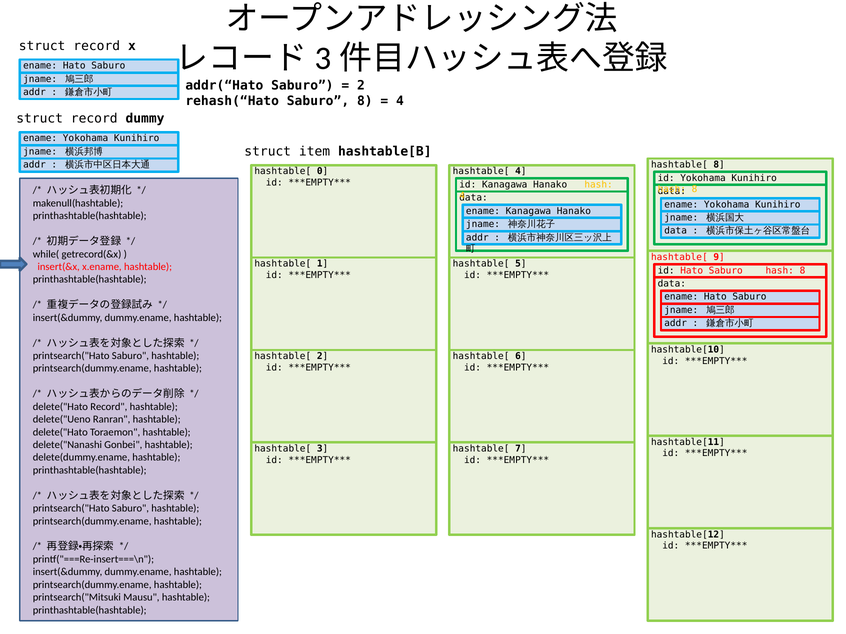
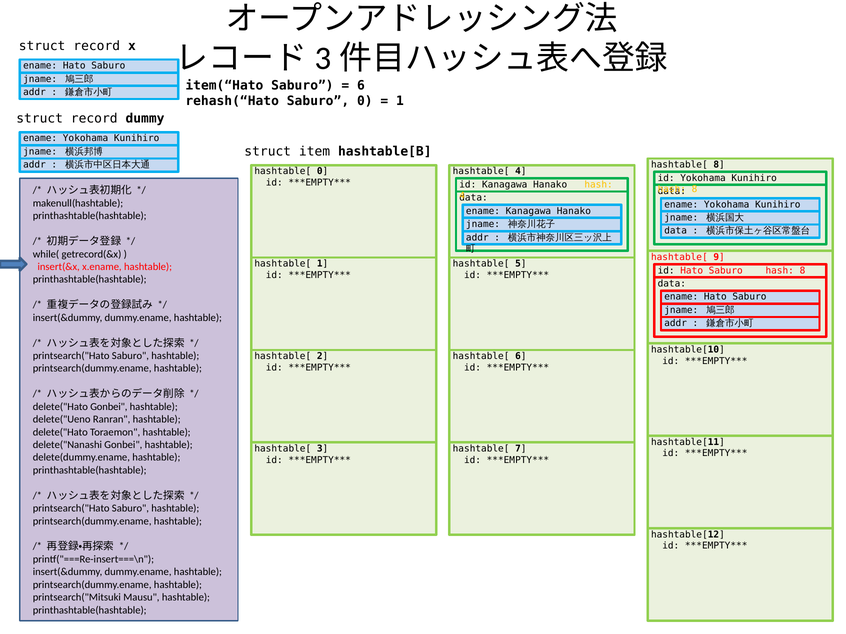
addr(“Hato: addr(“Hato -> item(“Hato (224, 85)
2: 2 -> 6 (361, 85)
Saburo 8: 8 -> 0 (365, 101)
4: 4 -> 1 (400, 101)
delete("Hato Record: Record -> Gonbei (109, 407)
